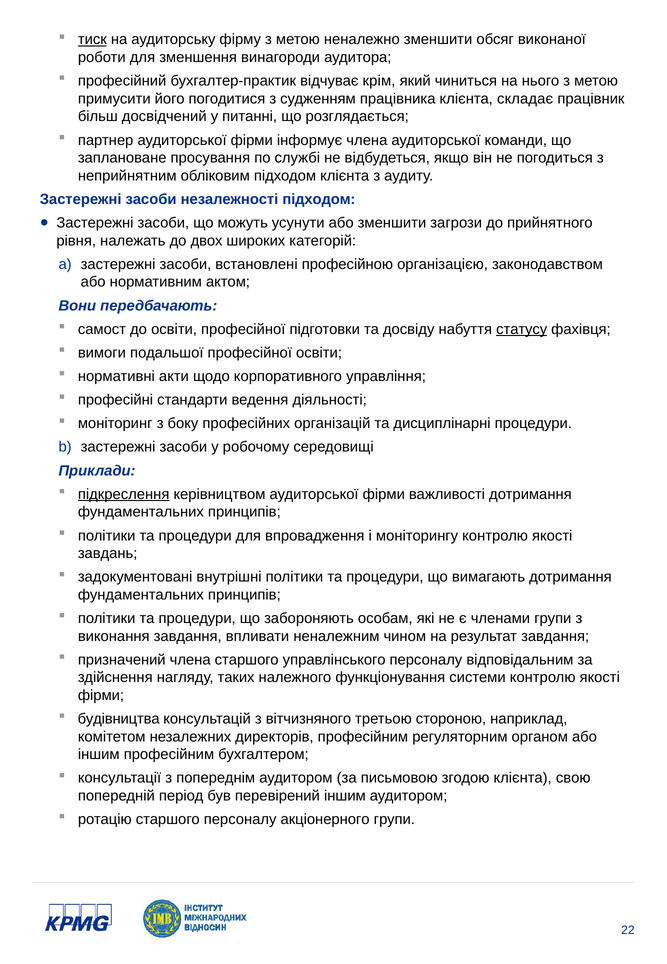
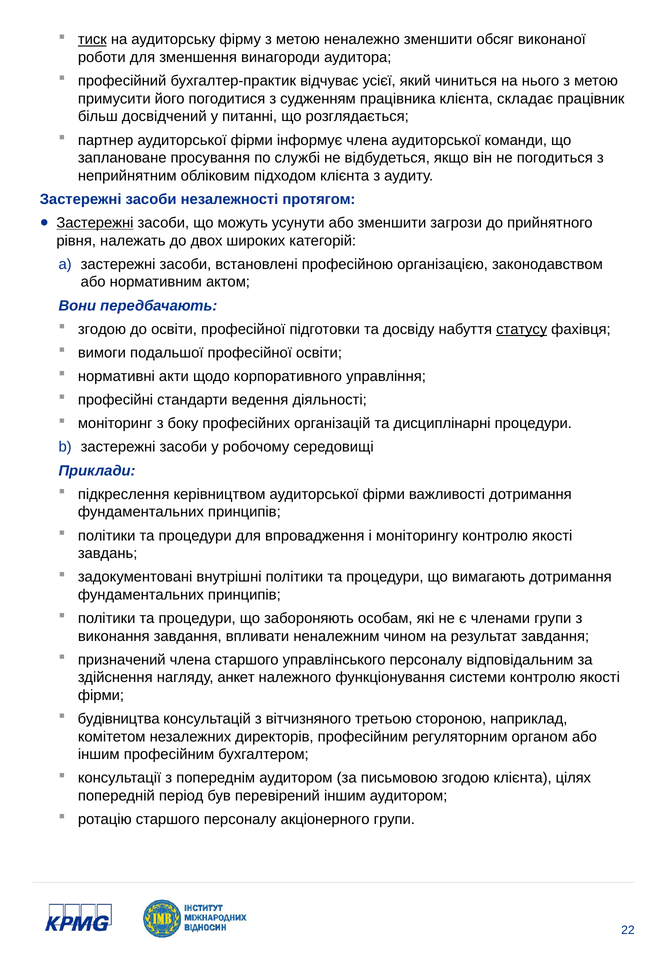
крім: крім -> усієї (379, 81)
незалежності підходом: підходом -> протягом (319, 199)
Застережні underline: none -> present (95, 223)
самост: самост -> згодою (102, 329)
підкреслення underline: present -> none (124, 494)
таких: таких -> анкет (236, 677)
свою: свою -> цілях (573, 778)
